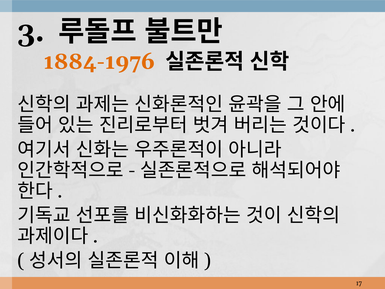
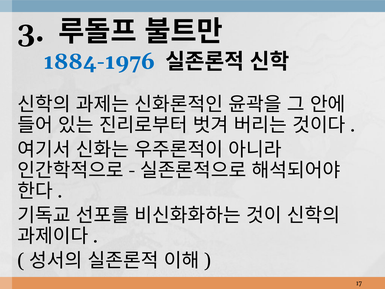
1884-1976 colour: orange -> blue (99, 62)
